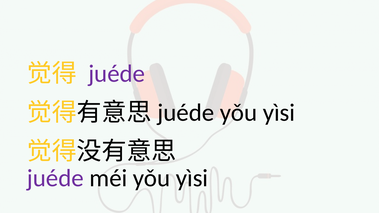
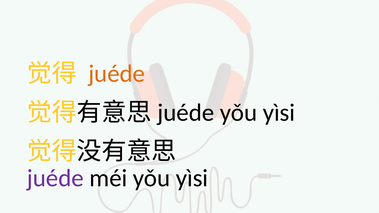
juéde colour: purple -> orange (117, 74)
